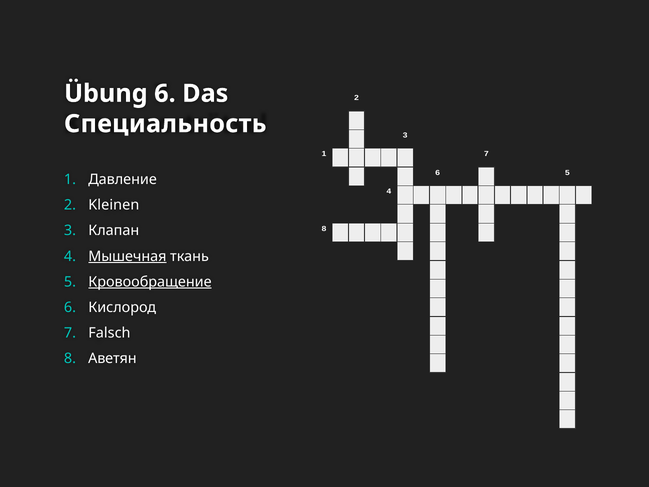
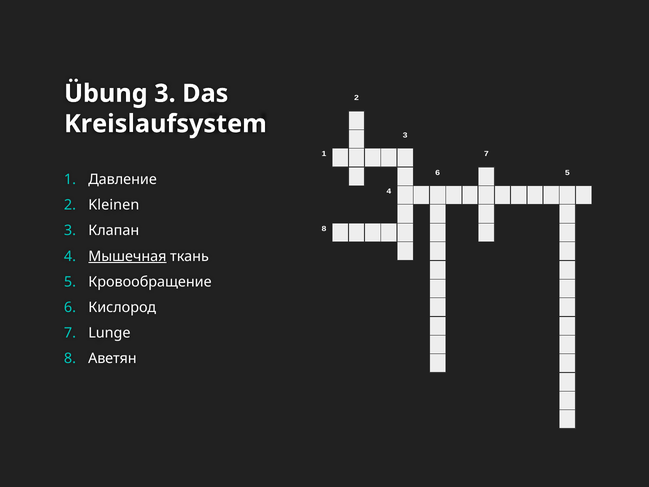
Übung 6: 6 -> 3 (165, 93)
Специальность: Специальность -> Kreislaufsystem (165, 124)
Кровообращение underline: present -> none (150, 282)
Falsch: Falsch -> Lunge (109, 333)
